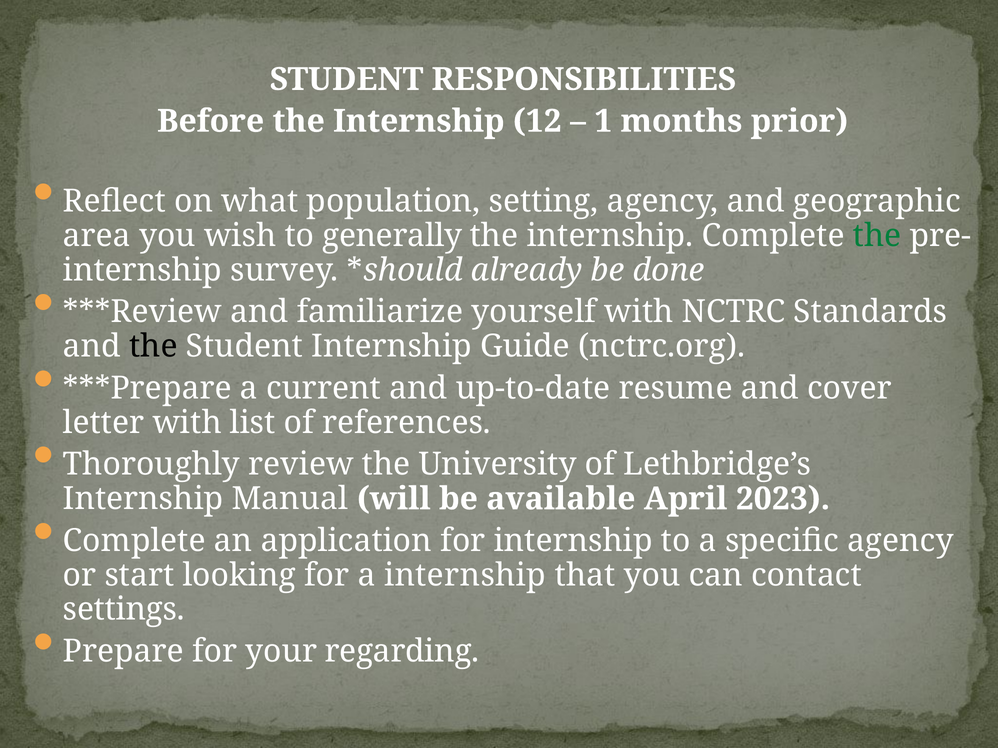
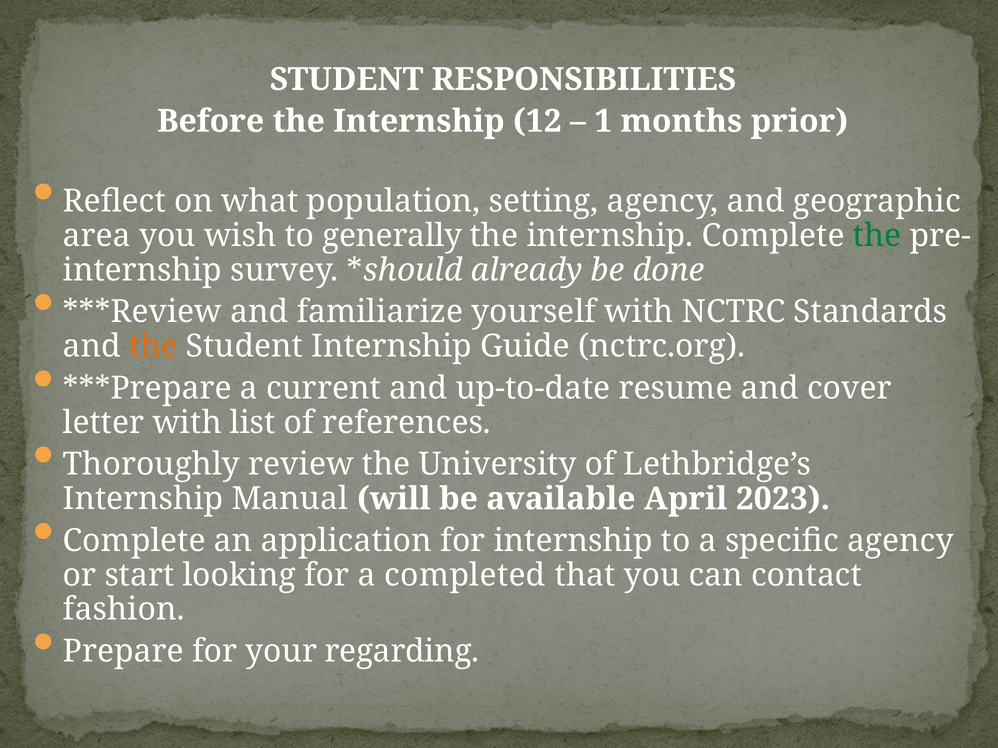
the colour: black -> orange (153, 347)
a internship: internship -> completed (465, 575)
settings: settings -> fashion (124, 610)
